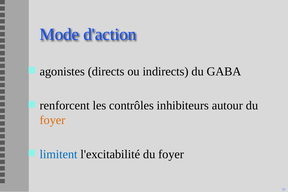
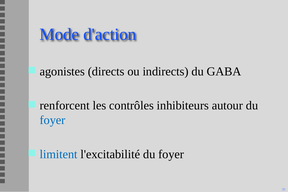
foyer colour: orange -> blue (53, 120)
